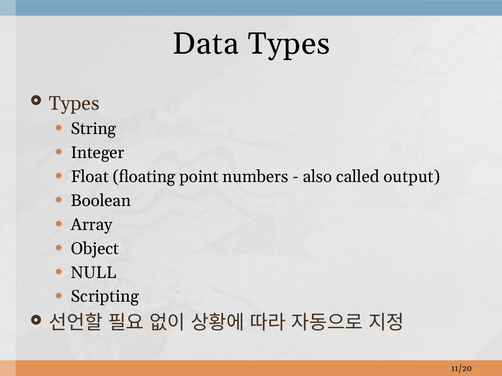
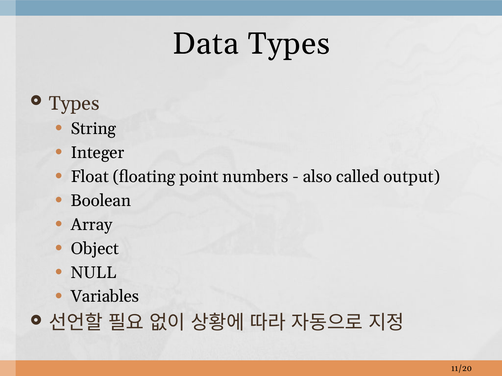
Scripting: Scripting -> Variables (105, 297)
